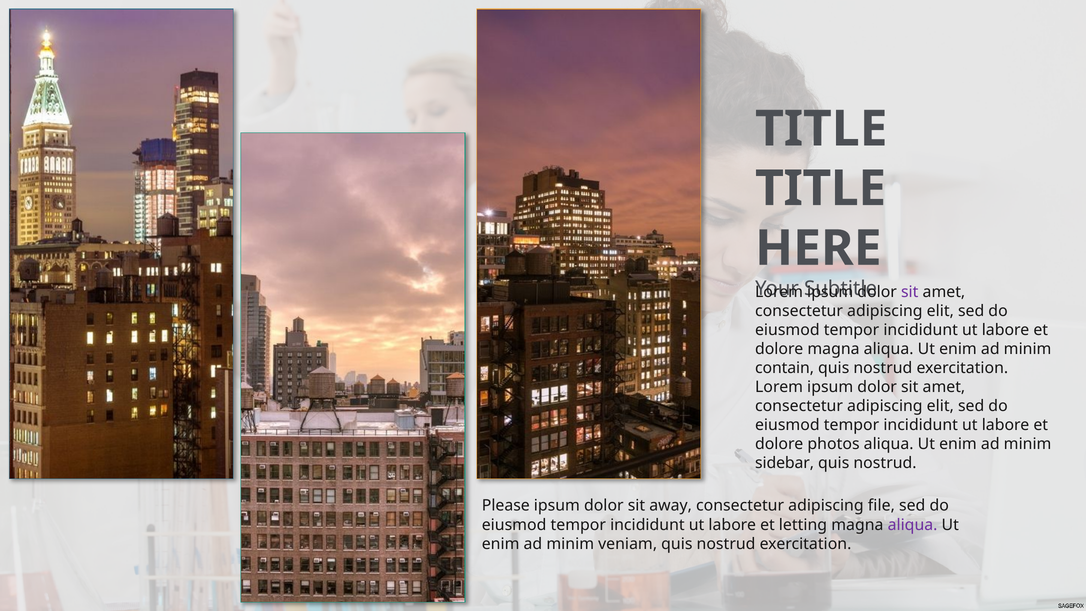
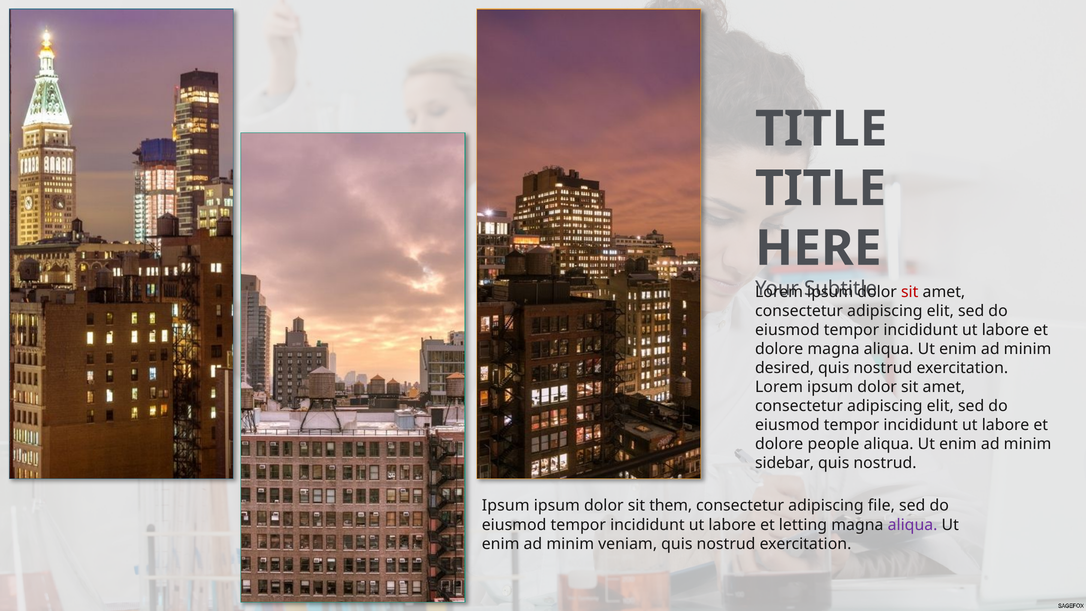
sit colour: purple -> red (910, 292)
contain: contain -> desired (785, 368)
photos: photos -> people (833, 444)
Please: Please -> Ipsum (506, 506)
away: away -> them (671, 506)
